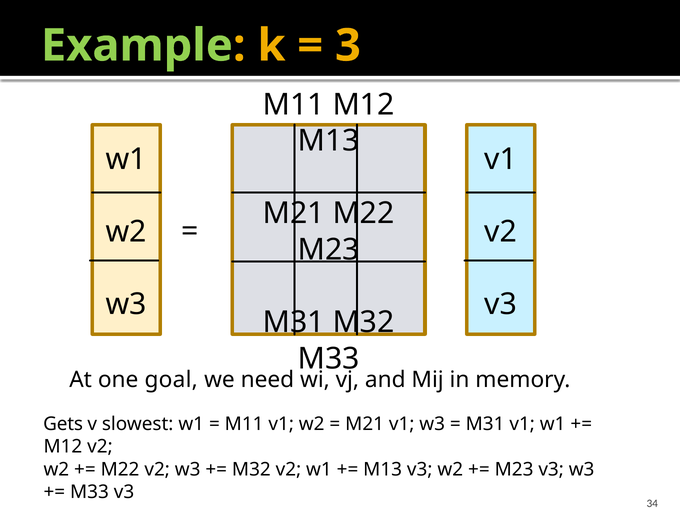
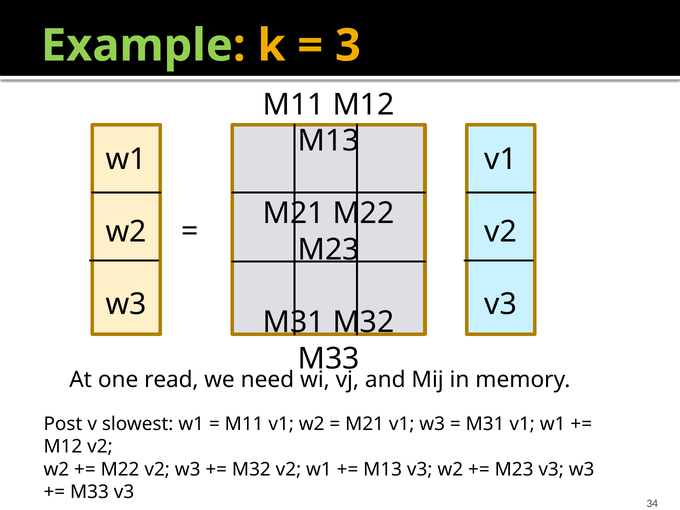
goal: goal -> read (171, 380)
Gets: Gets -> Post (63, 424)
